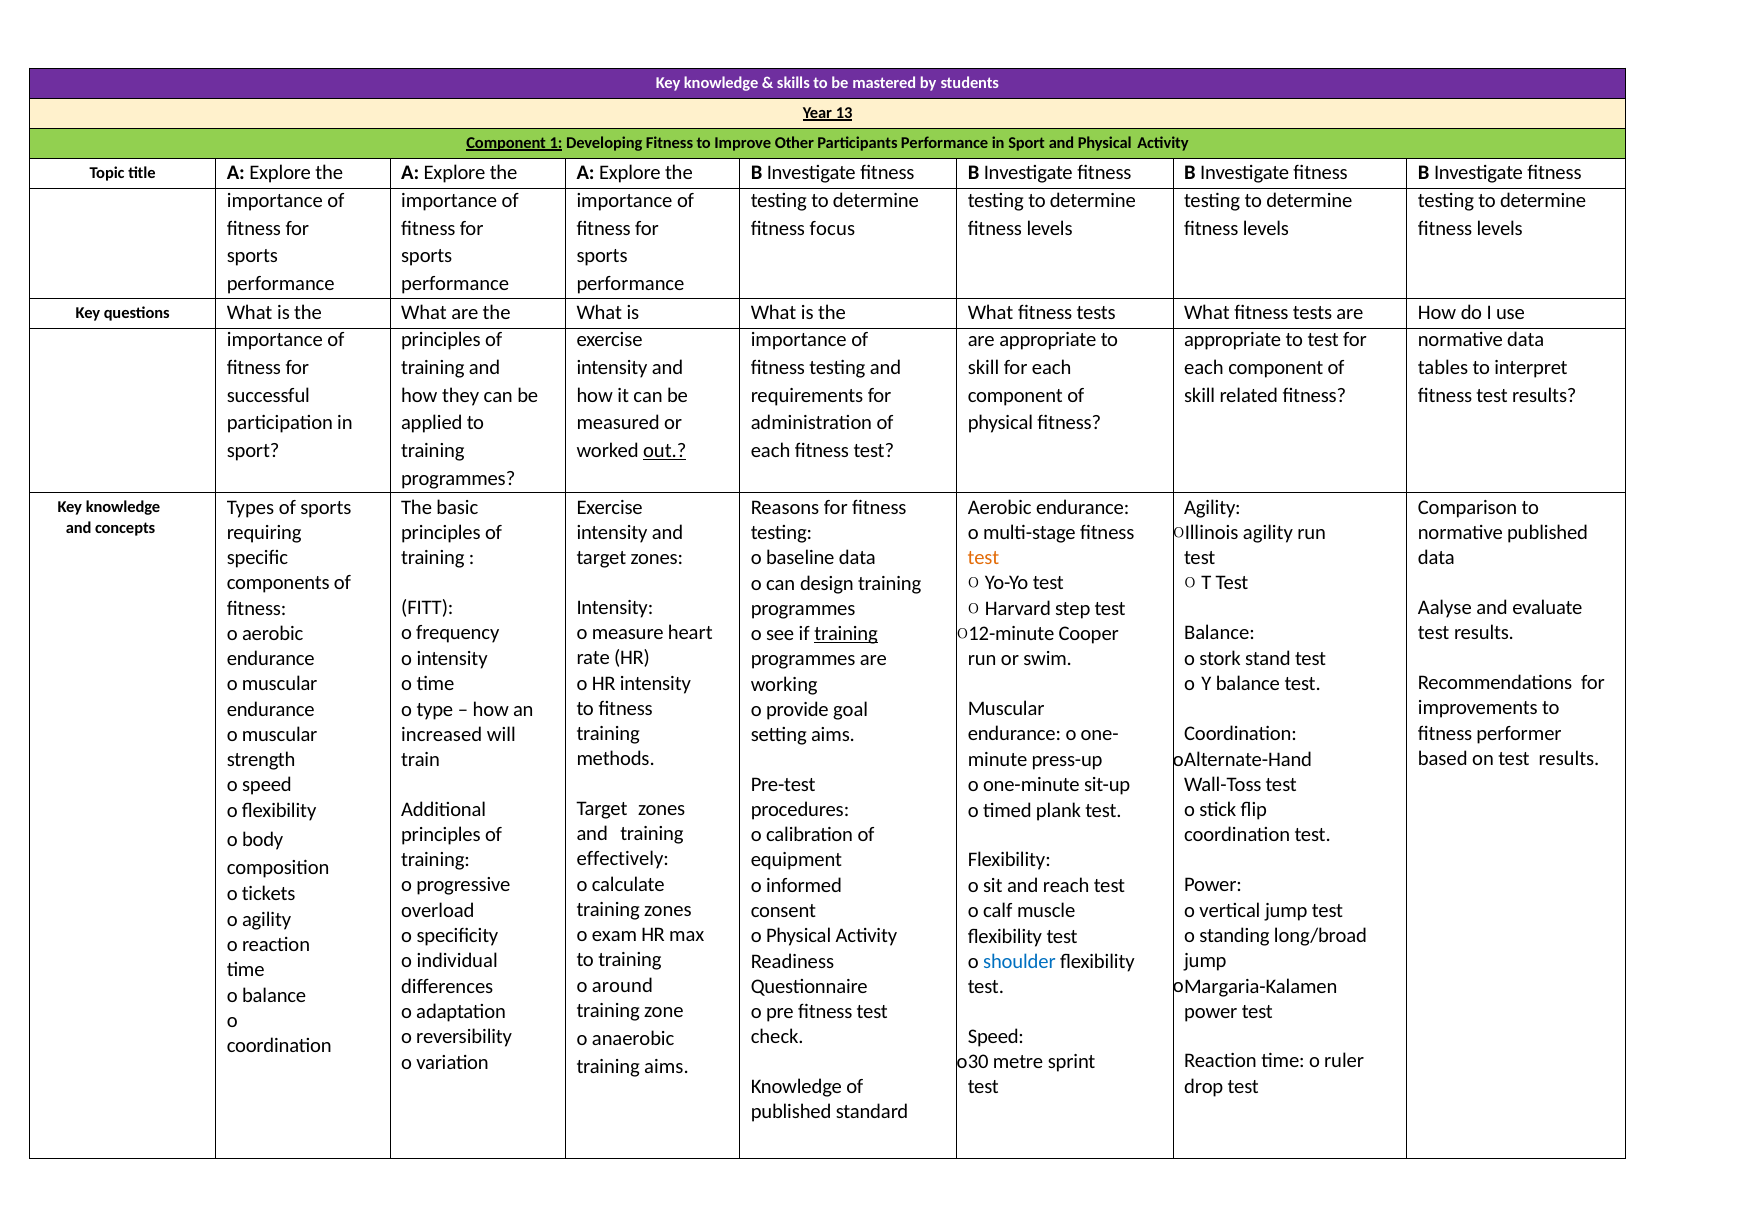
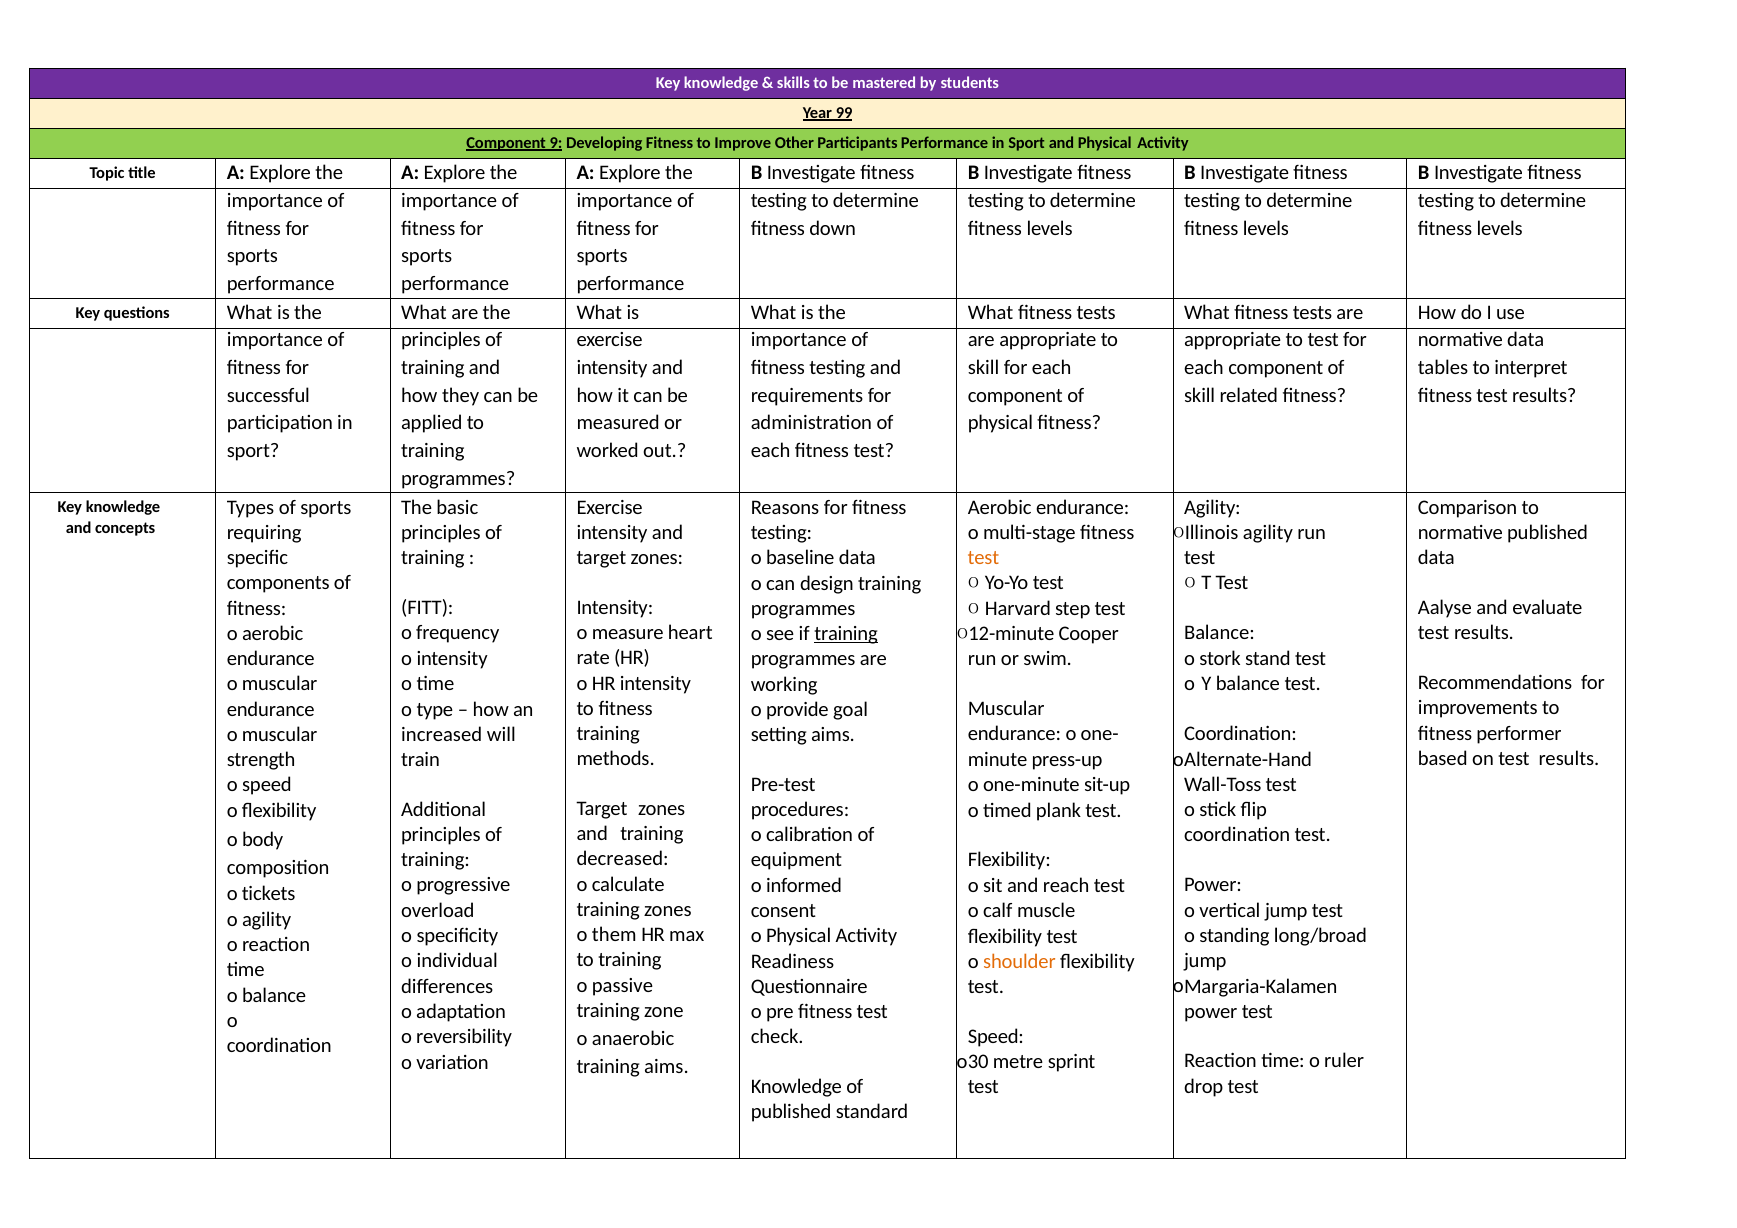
13: 13 -> 99 (844, 113)
1: 1 -> 9 (556, 143)
focus: focus -> down (833, 228)
out underline: present -> none (665, 451)
effectively: effectively -> decreased (623, 859)
exam: exam -> them (614, 935)
shoulder colour: blue -> orange (1019, 962)
around: around -> passive (622, 986)
